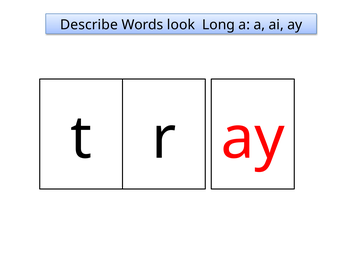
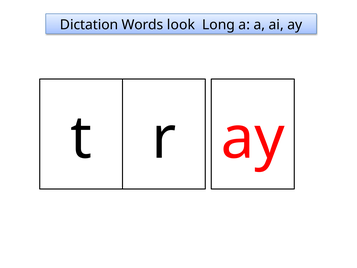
Describe: Describe -> Dictation (89, 25)
